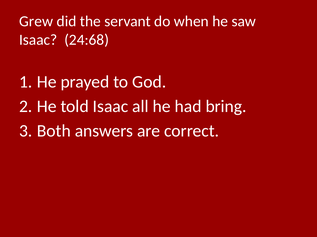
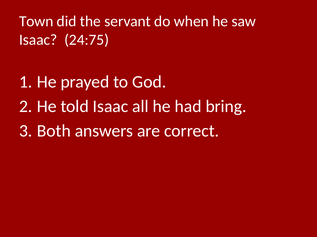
Grew: Grew -> Town (36, 21)
24:68: 24:68 -> 24:75 (87, 40)
